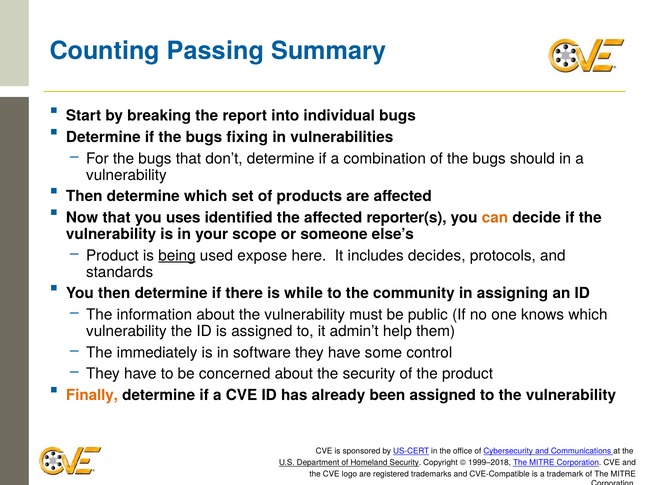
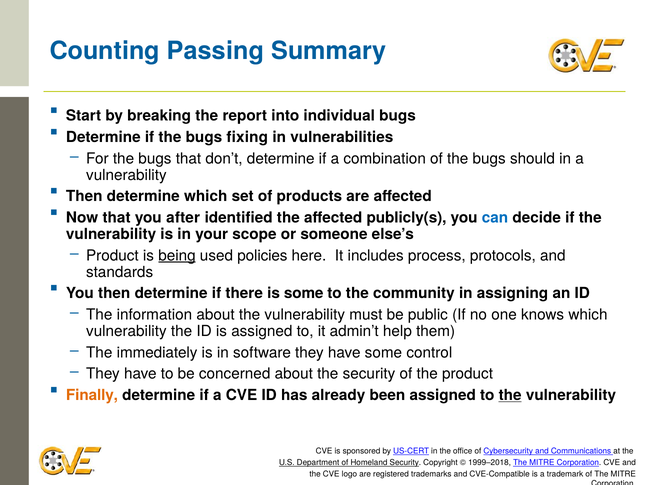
uses: uses -> after (183, 218)
reporter(s: reporter(s -> publicly(s (406, 218)
can colour: orange -> blue (495, 218)
expose: expose -> policies (262, 256)
decides: decides -> process (437, 256)
is while: while -> some (304, 294)
the underline: none -> present (510, 395)
